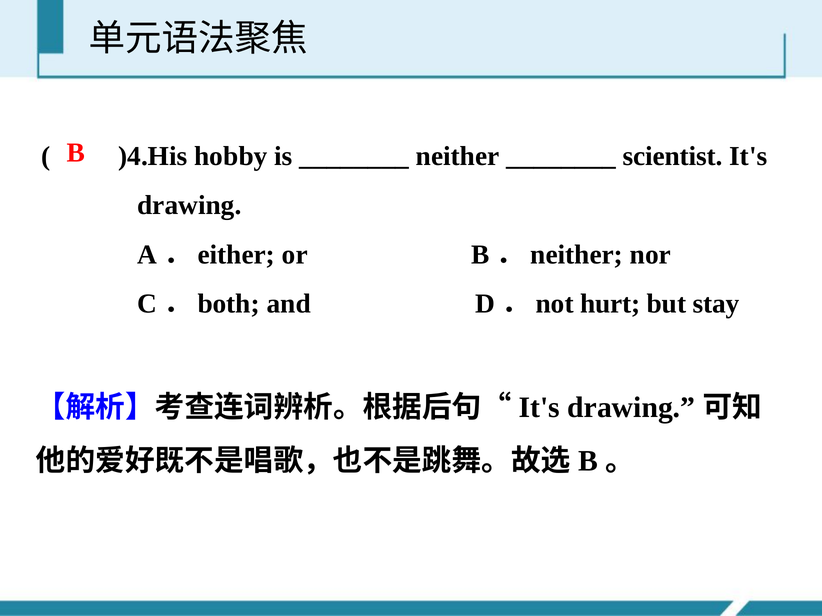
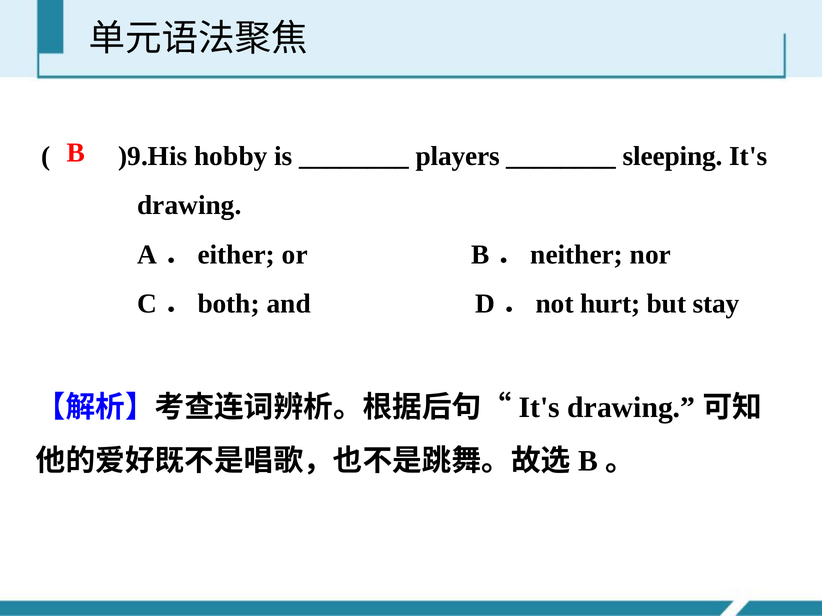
)4.His: )4.His -> )9.His (153, 156)
neither: neither -> players (458, 156)
scientist: scientist -> sleeping (673, 156)
